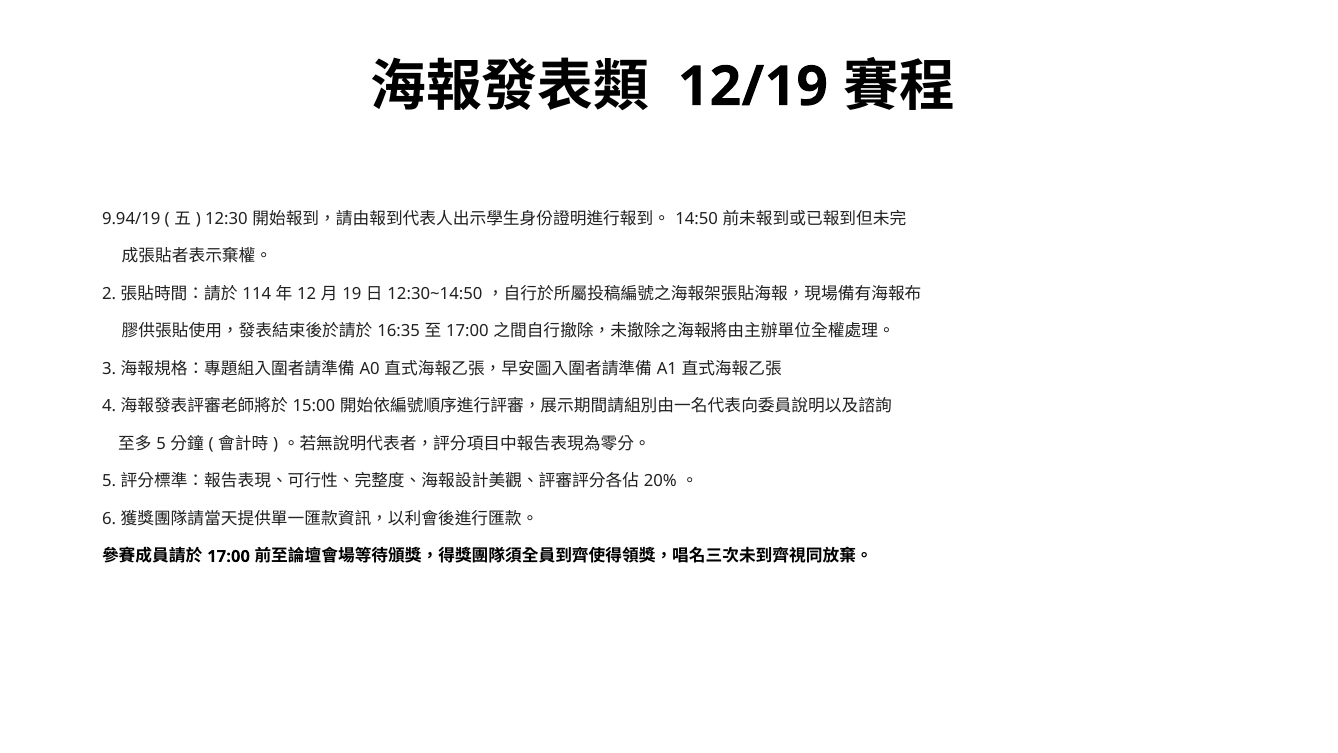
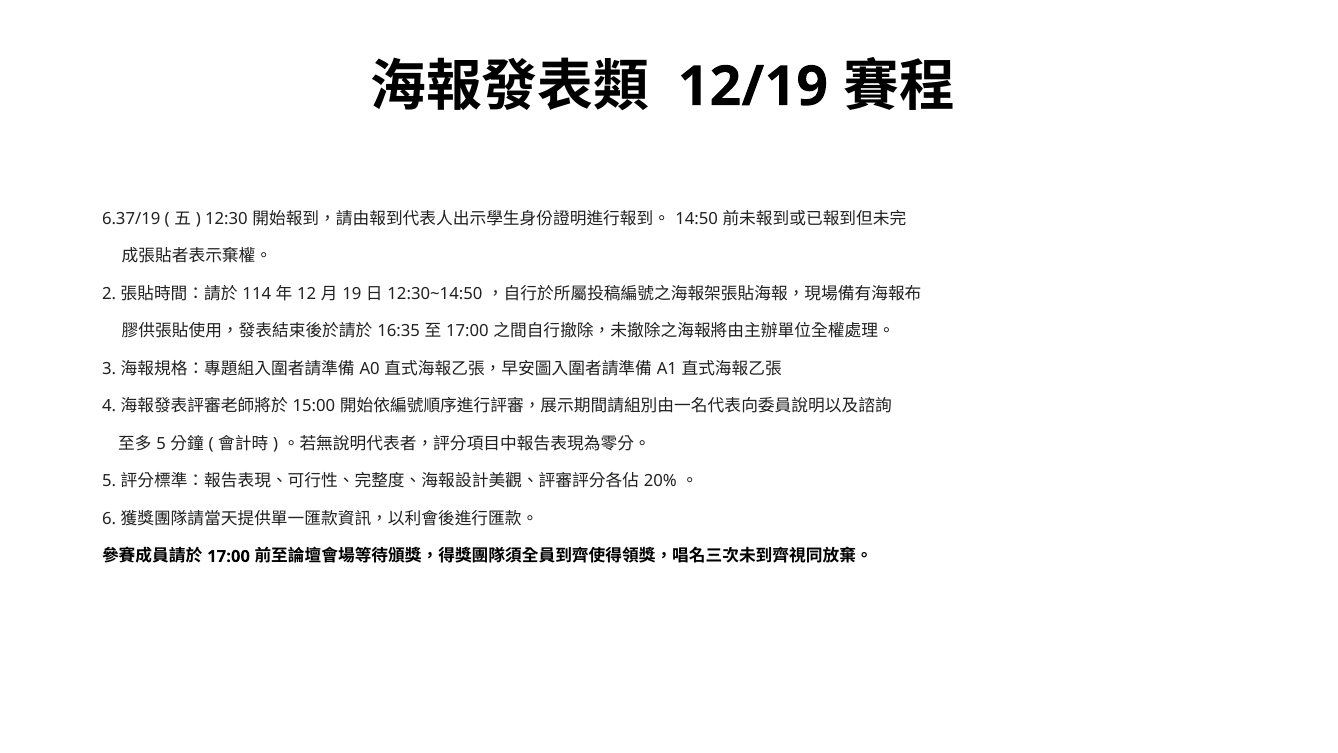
9.94/19: 9.94/19 -> 6.37/19 (131, 218)
